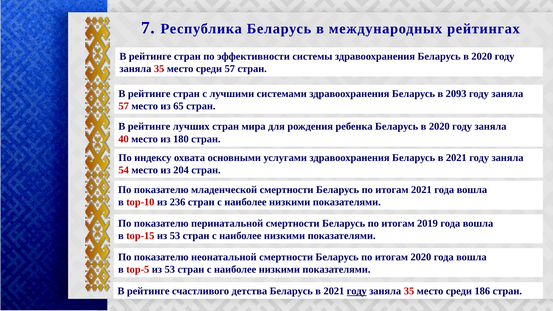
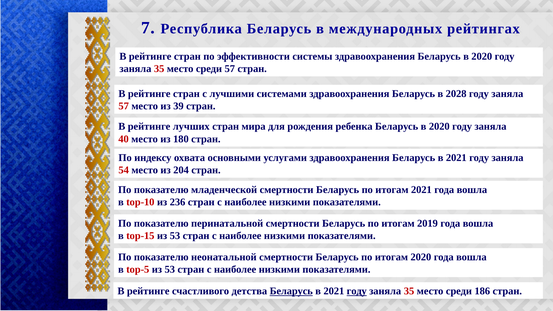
2093: 2093 -> 2028 (456, 94)
65: 65 -> 39 (178, 106)
Беларусь underline: none -> present (291, 291)
